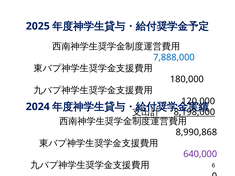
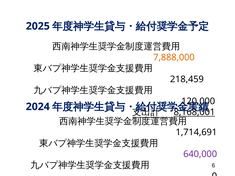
7,888,000 colour: blue -> orange (174, 57)
180,000: 180,000 -> 218,459 (187, 79)
8,198,000: 8,198,000 -> 8,168,001 (194, 112)
8,990,868: 8,990,868 -> 1,714,691 (196, 132)
